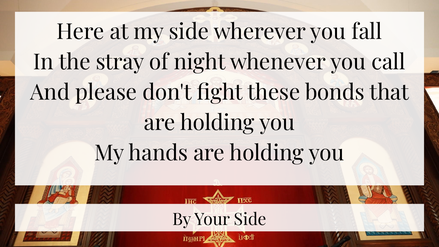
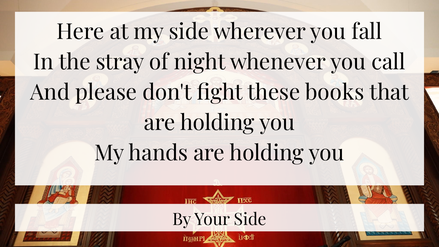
bonds: bonds -> books (335, 93)
